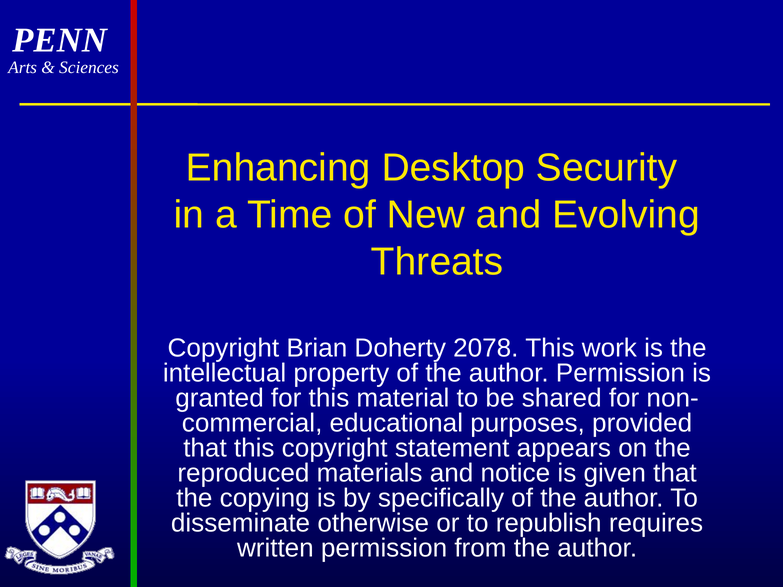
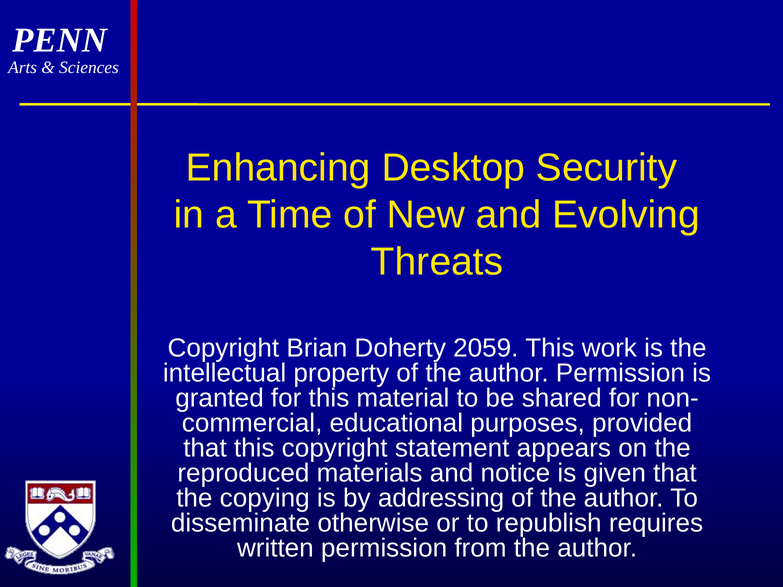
2078: 2078 -> 2059 (486, 348)
specifically: specifically -> addressing (441, 498)
